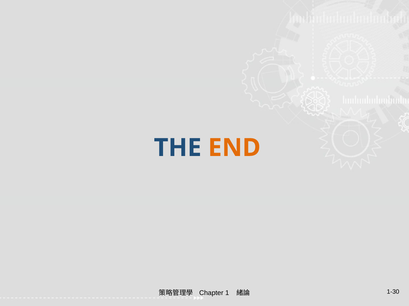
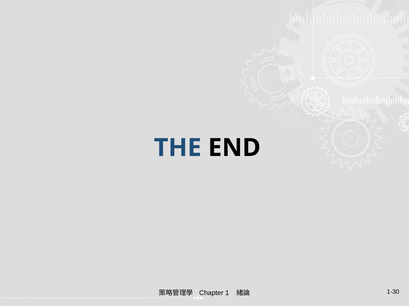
END colour: orange -> black (234, 148)
